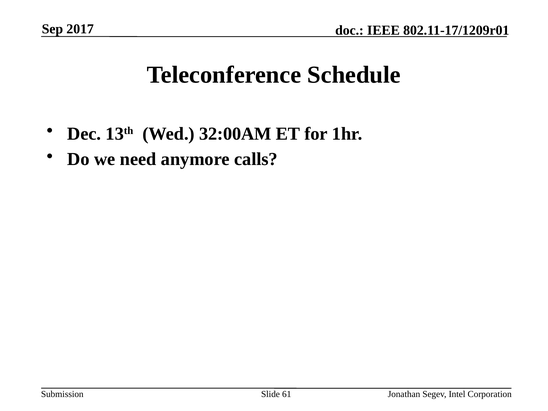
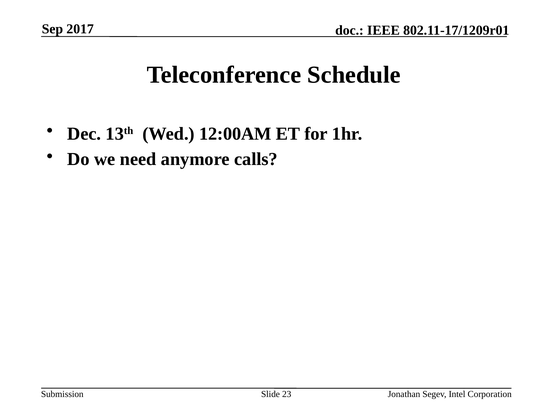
32:00AM: 32:00AM -> 12:00AM (235, 134)
61: 61 -> 23 (287, 394)
